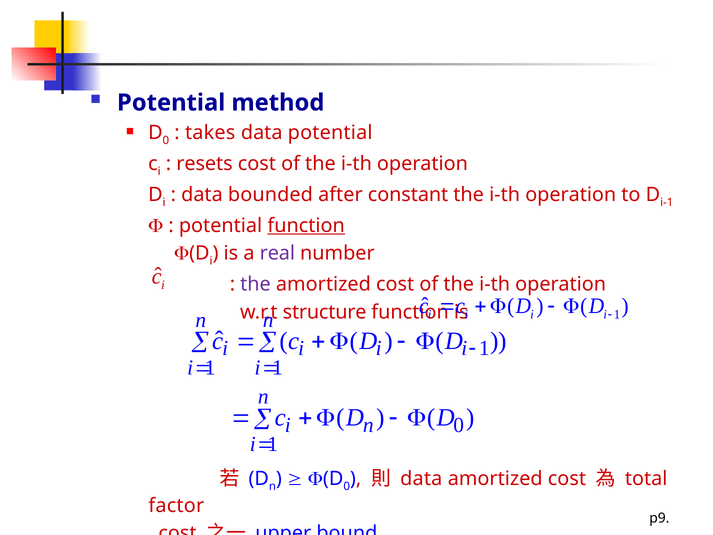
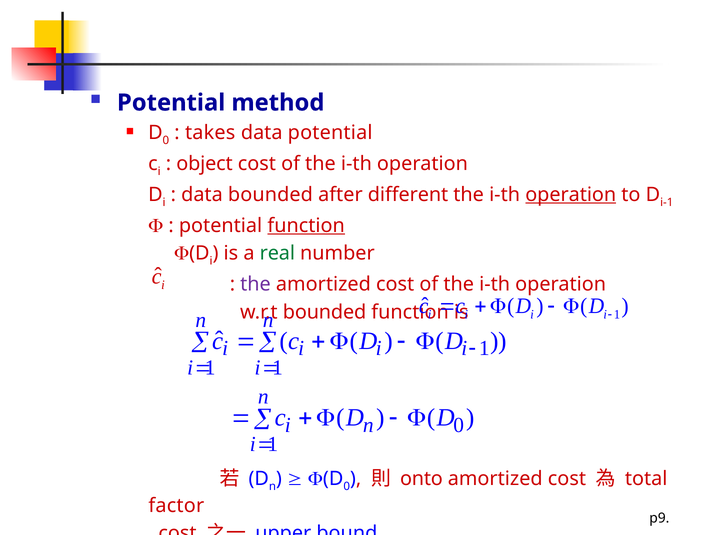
resets: resets -> object (205, 163)
constant: constant -> different (408, 194)
operation underline: none -> present (571, 194)
real colour: purple -> green (277, 253)
structure: structure -> bounded (325, 312)
data: data -> onto (421, 478)
